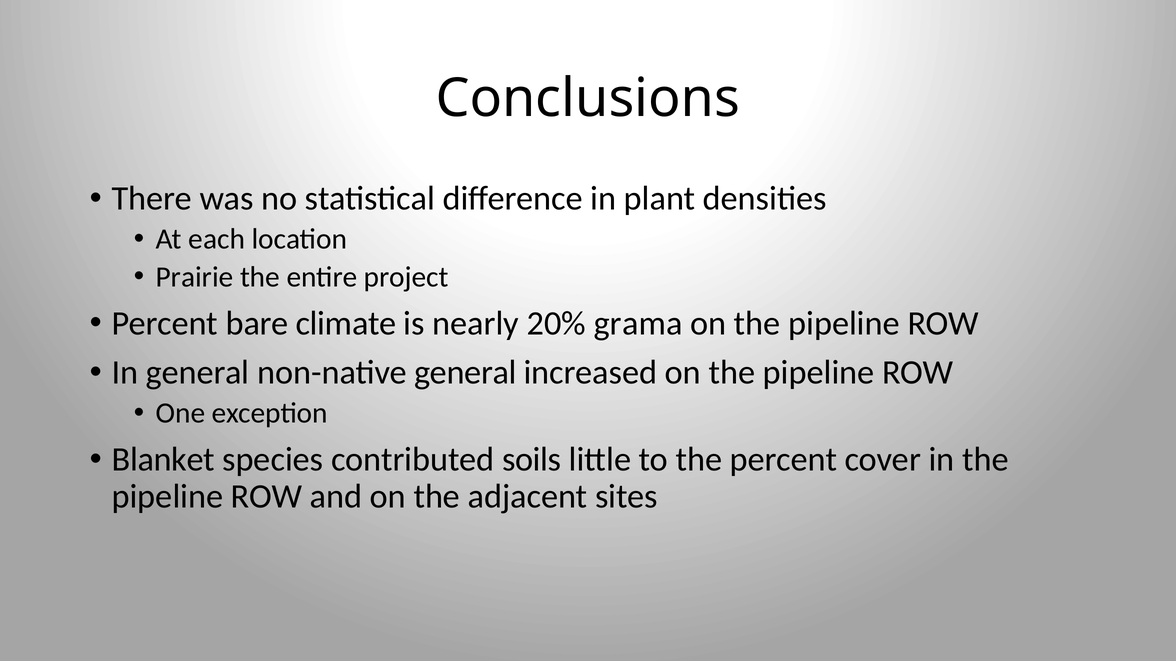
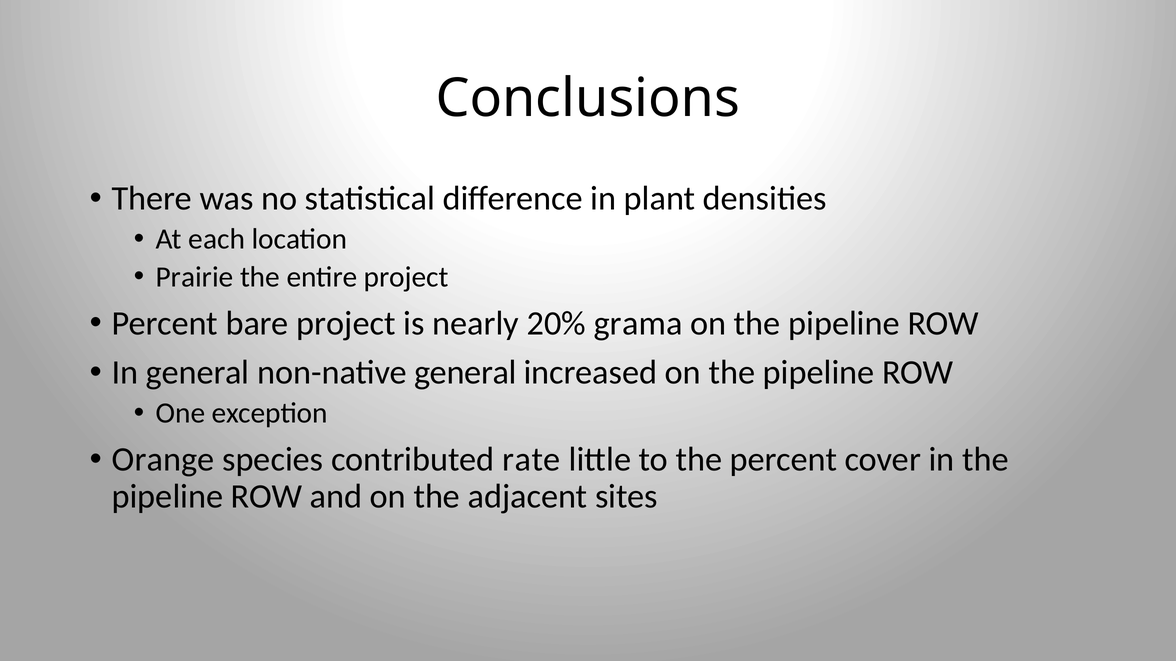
bare climate: climate -> project (346, 324)
Blanket: Blanket -> Orange (163, 460)
soils: soils -> rate (531, 460)
